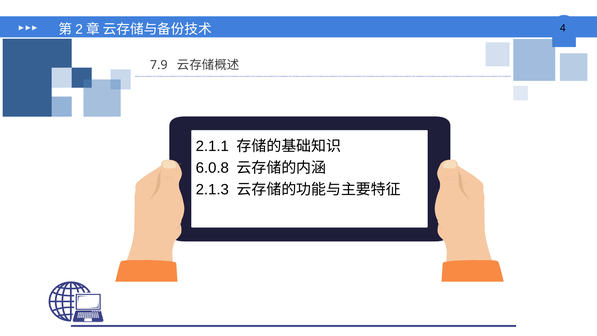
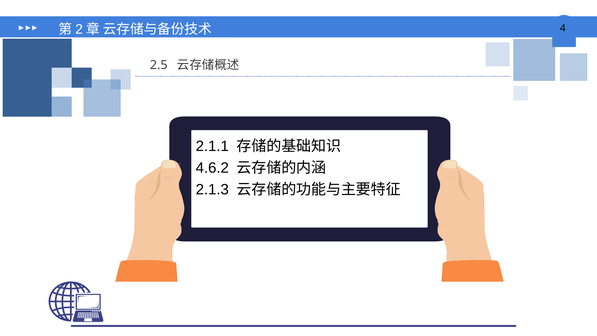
7.9: 7.9 -> 2.5 (159, 65)
6.0.8: 6.0.8 -> 4.6.2 (212, 168)
